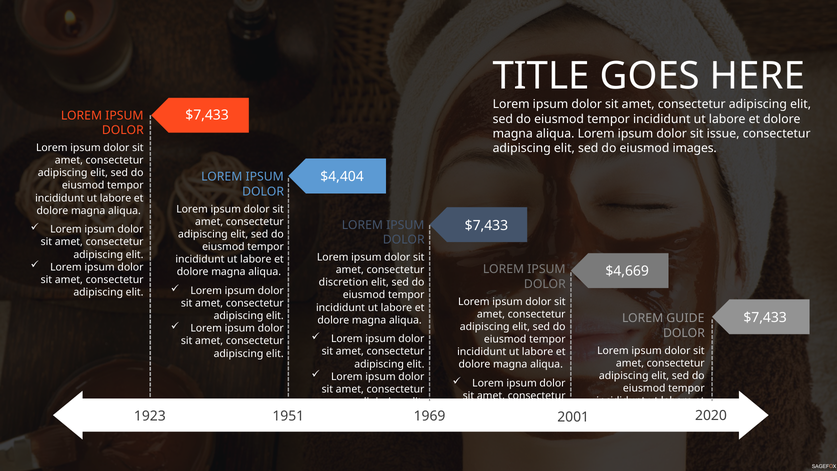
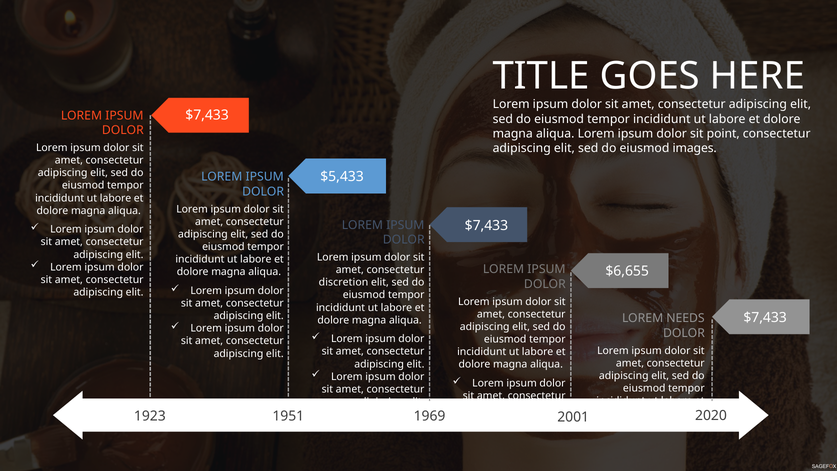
issue: issue -> point (723, 134)
$4,404: $4,404 -> $5,433 (342, 177)
$4,669: $4,669 -> $6,655 (627, 271)
GUIDE: GUIDE -> NEEDS (686, 318)
